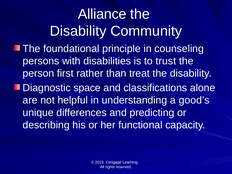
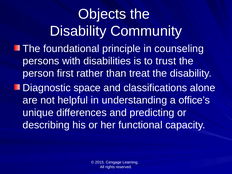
Alliance: Alliance -> Objects (102, 14)
good’s: good’s -> office’s (194, 100)
